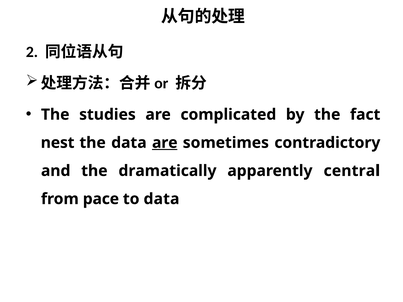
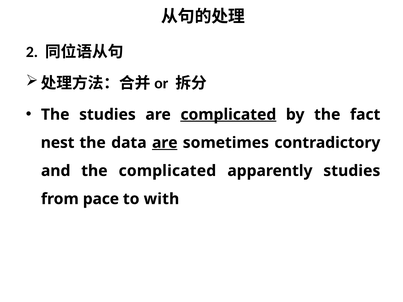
complicated underline: none -> present (228, 115)
the dramatically: dramatically -> complicated (167, 171)
apparently central: central -> studies (352, 171)
to data: data -> with (161, 199)
